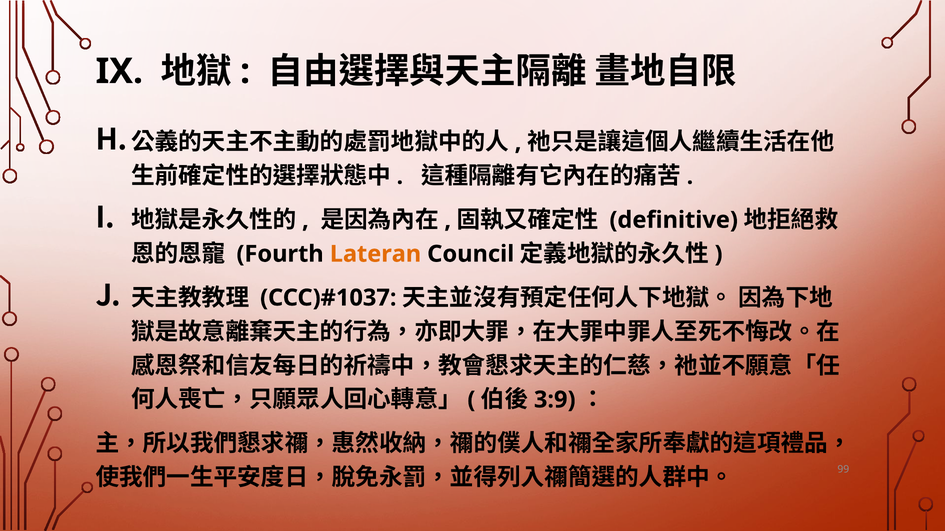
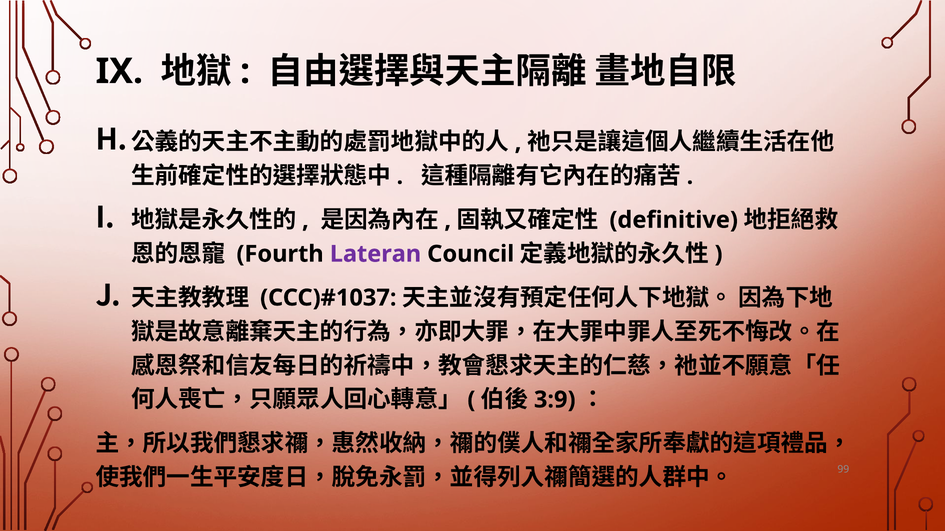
Lateran colour: orange -> purple (375, 254)
